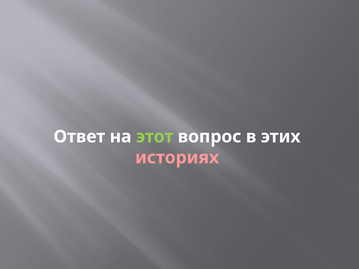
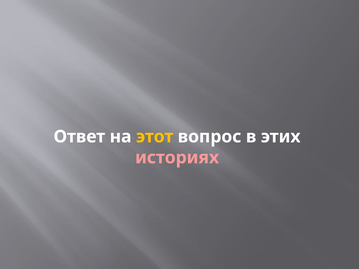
этот colour: light green -> yellow (155, 137)
